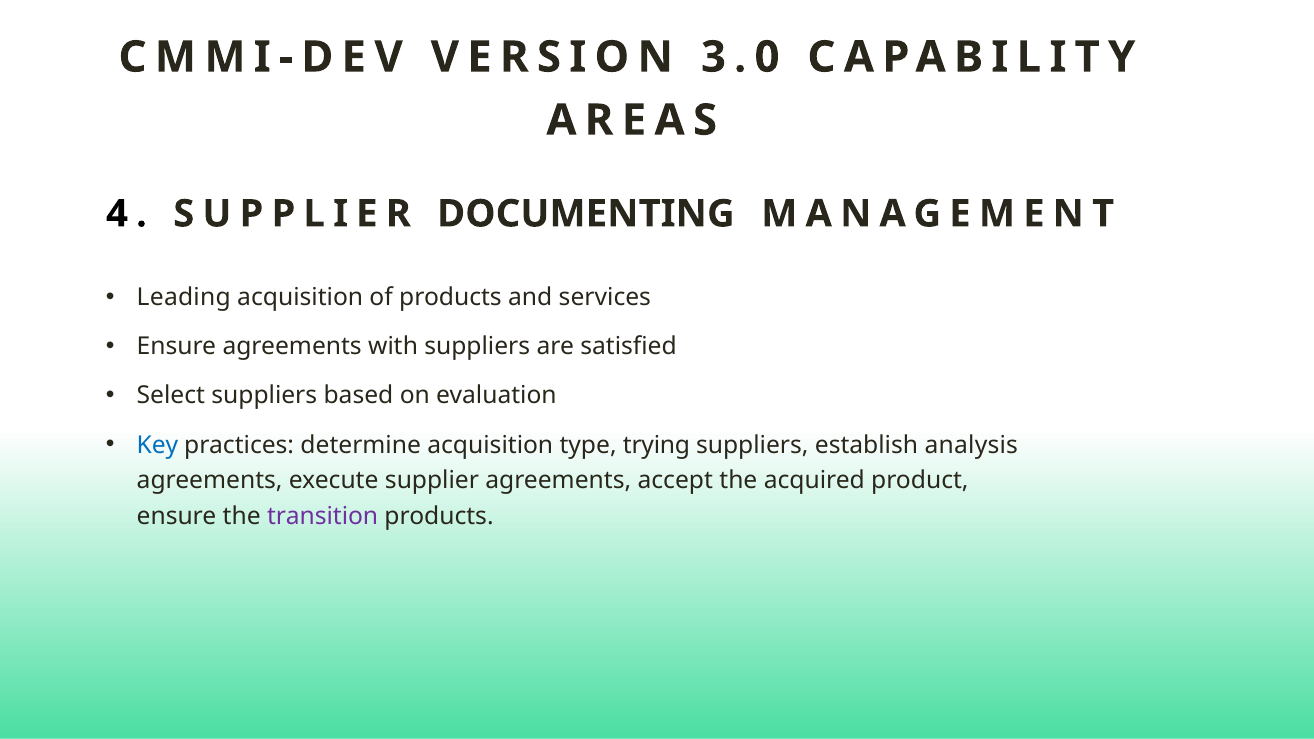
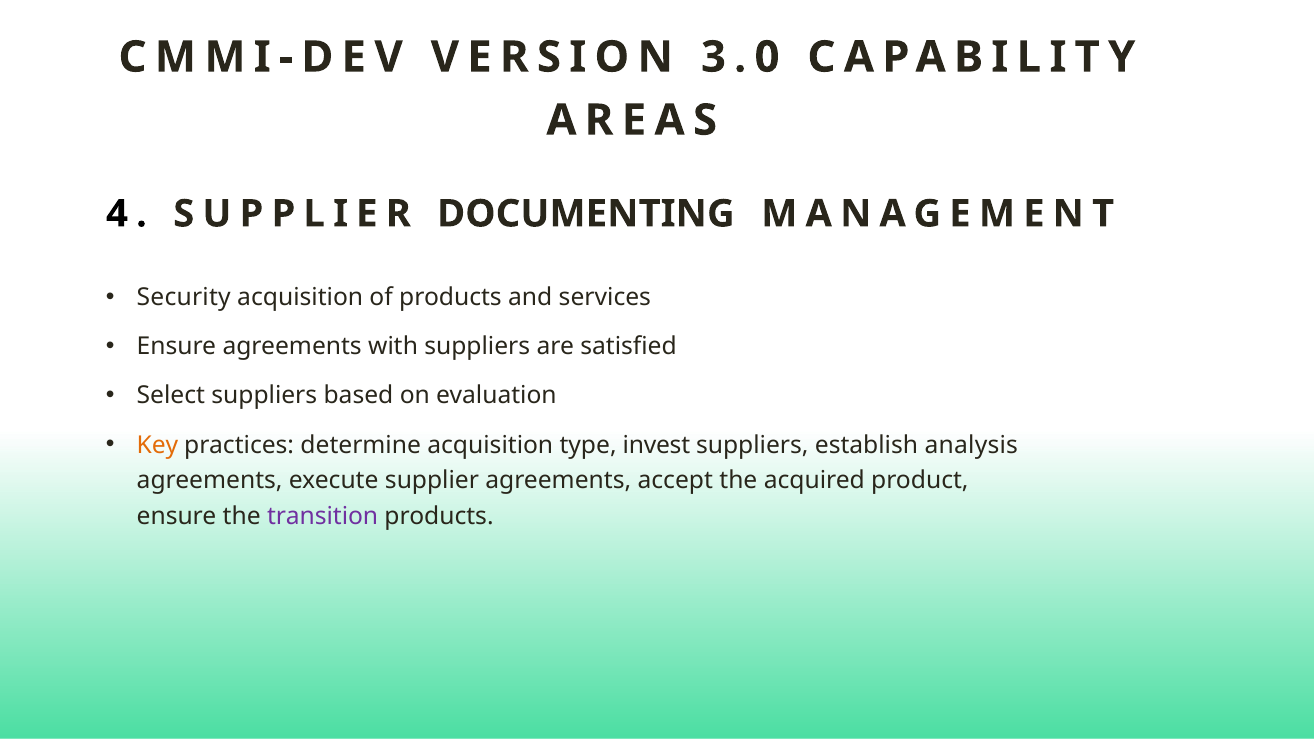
Leading: Leading -> Security (184, 298)
Key colour: blue -> orange (157, 445)
trying: trying -> invest (656, 445)
